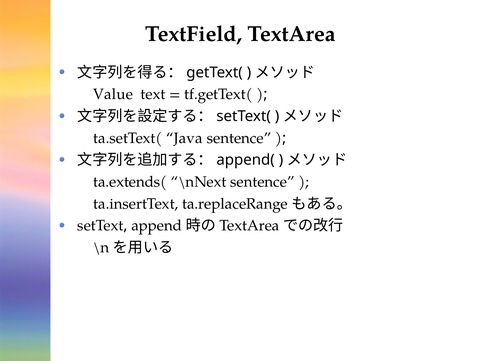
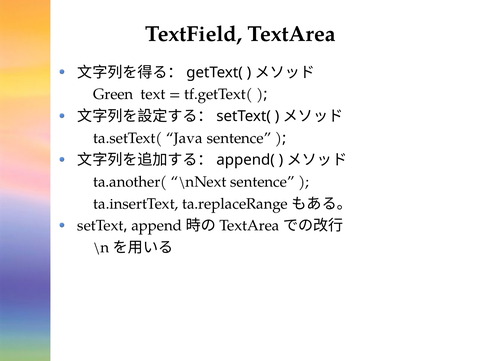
Value: Value -> Green (113, 94)
ta.extends(: ta.extends( -> ta.another( (130, 182)
